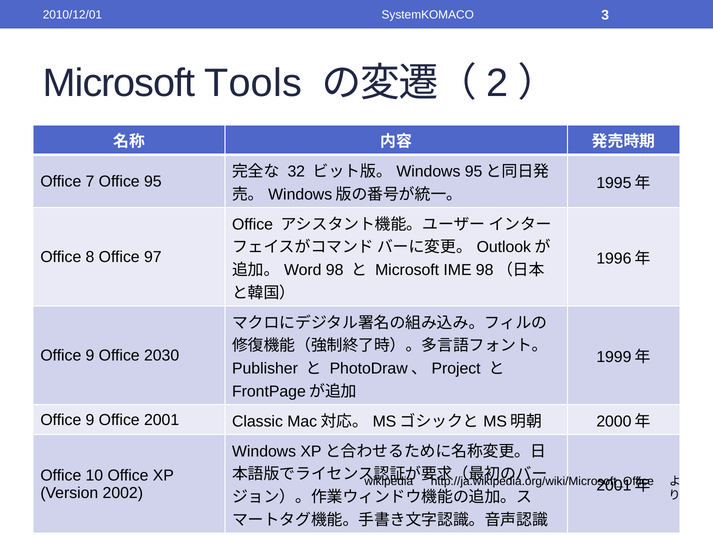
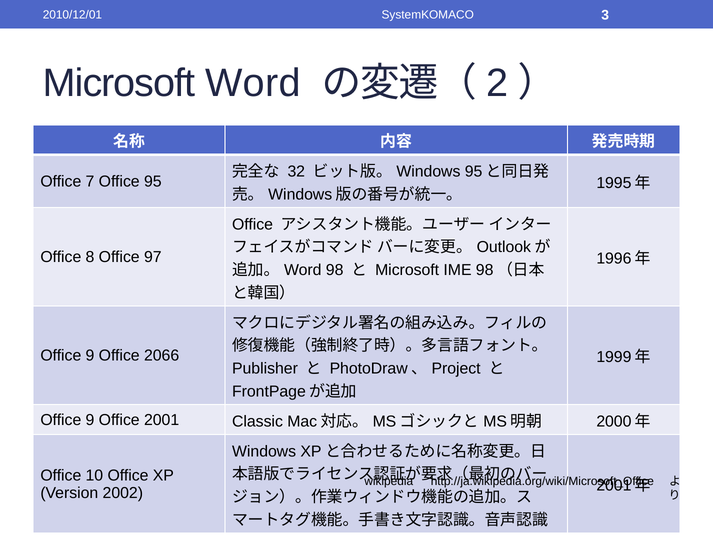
Microsoft Tools: Tools -> Word (253, 83)
2030: 2030 -> 2066 (162, 355)
